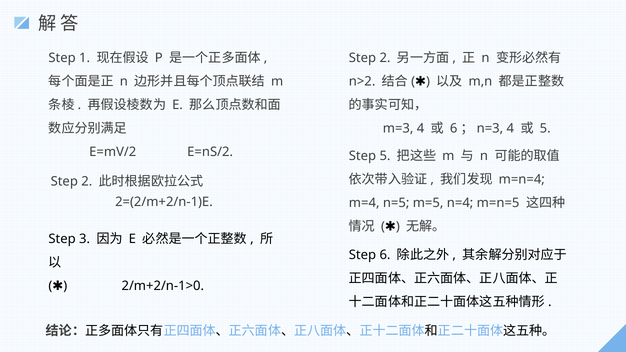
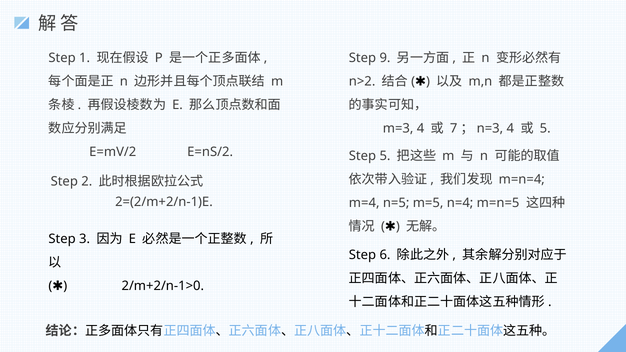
2: 2 -> 9 (385, 58)
6: 6 -> 7 (454, 129)
